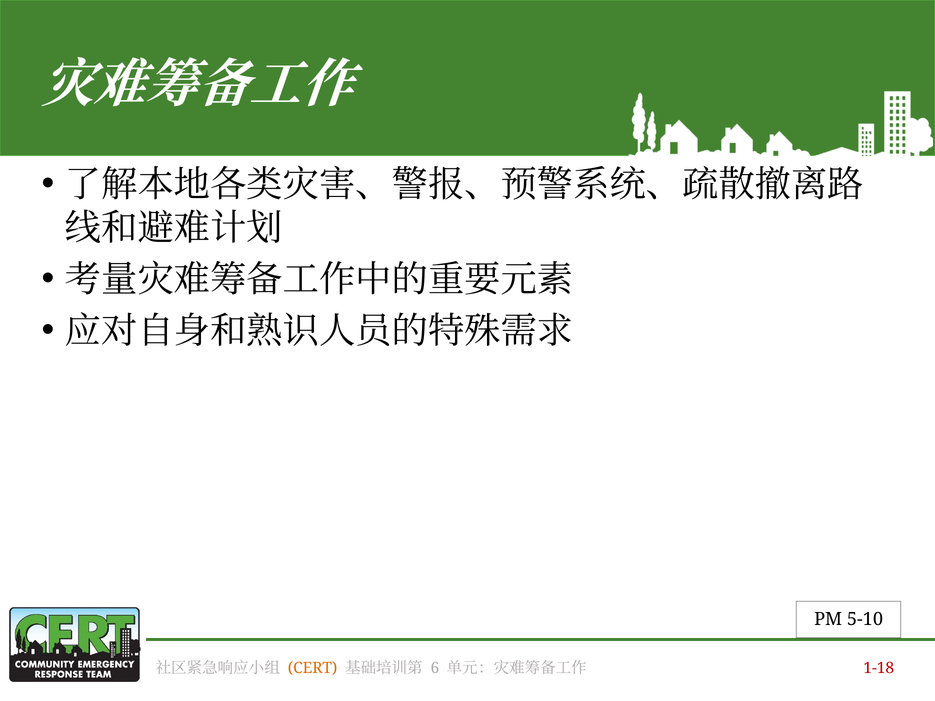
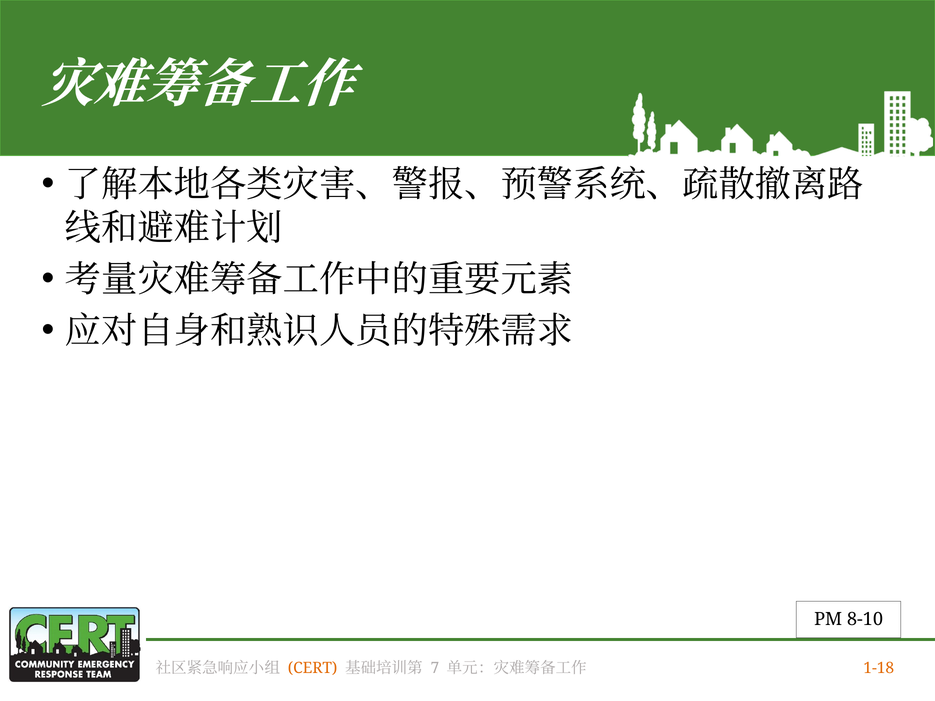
5-10: 5-10 -> 8-10 (865, 619)
6: 6 -> 7 (435, 668)
1-18 colour: red -> orange (879, 668)
